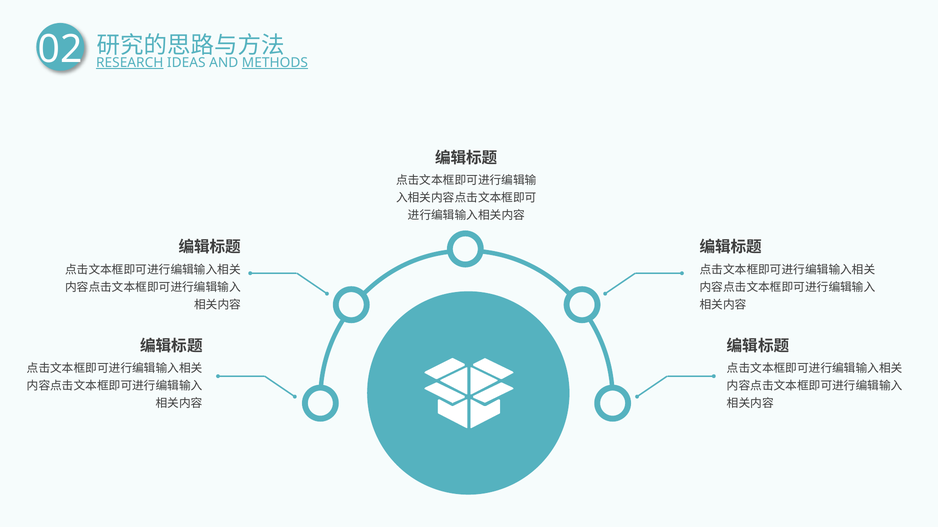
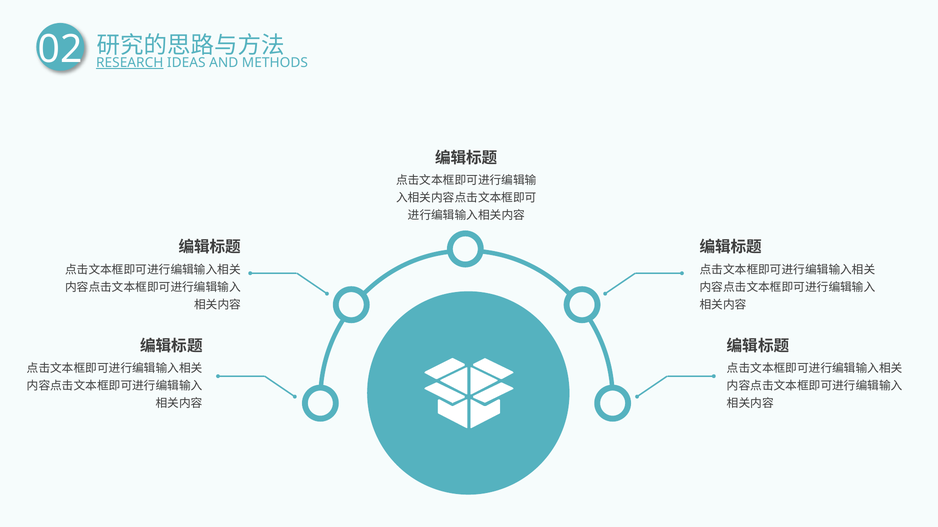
METHODS underline: present -> none (275, 63)
